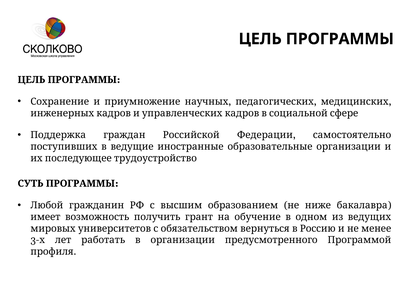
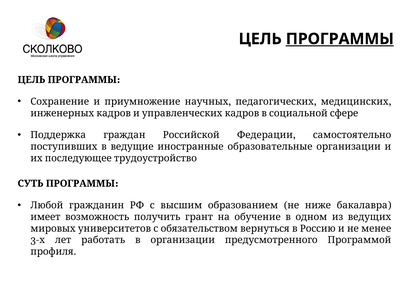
ПРОГРАММЫ underline: none -> present (340, 39)
